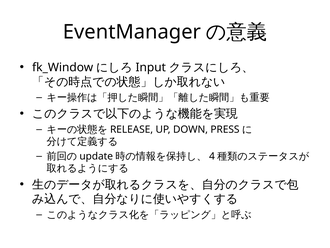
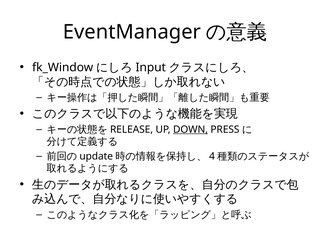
DOWN underline: none -> present (190, 129)
